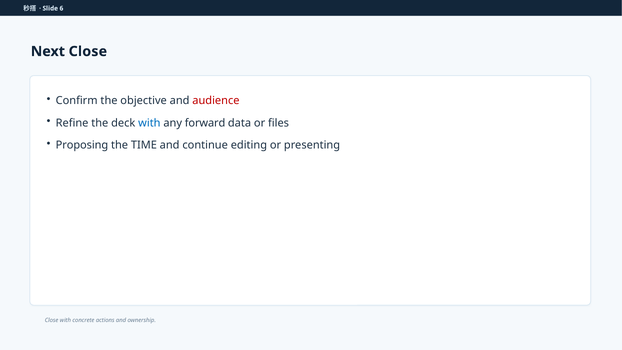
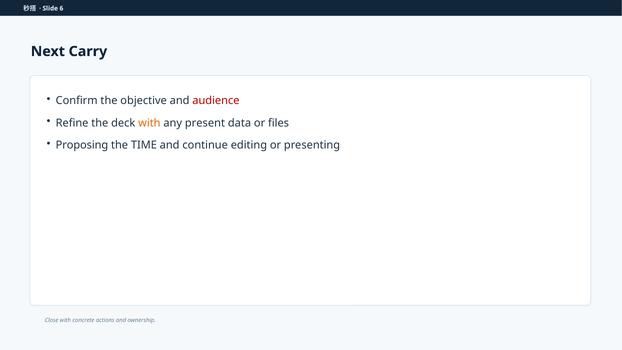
Next Close: Close -> Carry (88, 51)
with colour: blue -> orange (149, 123)
forward: forward -> present (205, 123)
